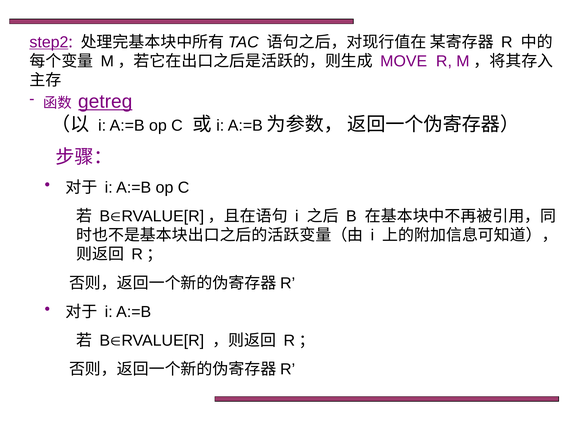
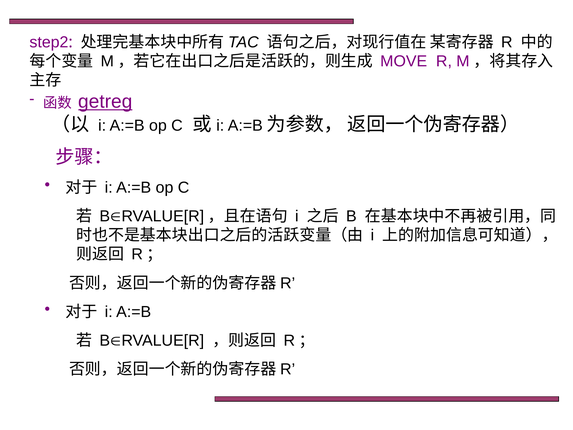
step2 underline: present -> none (49, 42)
